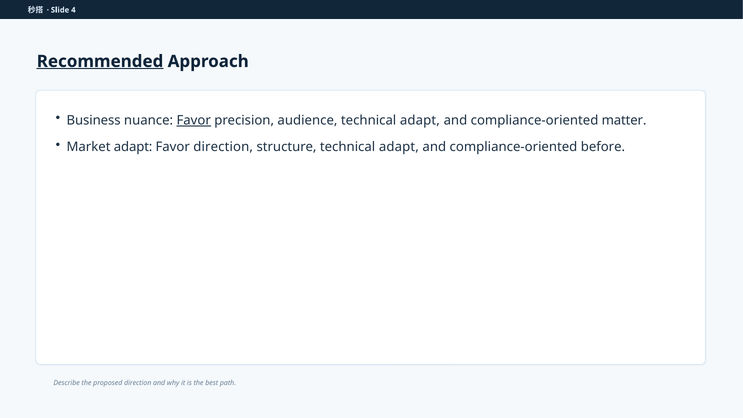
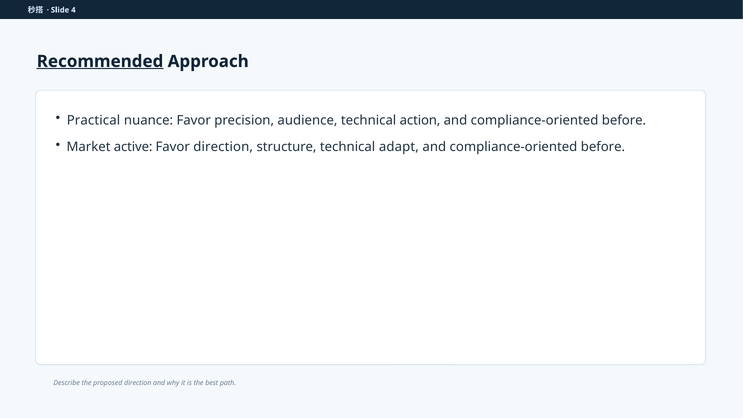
Business: Business -> Practical (93, 120)
Favor underline: present -> none (194, 120)
adapt: adapt -> action (420, 120)
matter: matter -> before (624, 120)
Market adapt: adapt -> active (133, 147)
